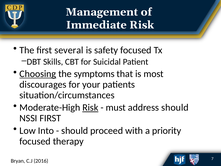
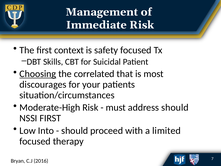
several: several -> context (69, 50)
symptoms: symptoms -> correlated (94, 74)
Risk underline: present -> none (90, 107)
priority: priority -> limited (167, 130)
